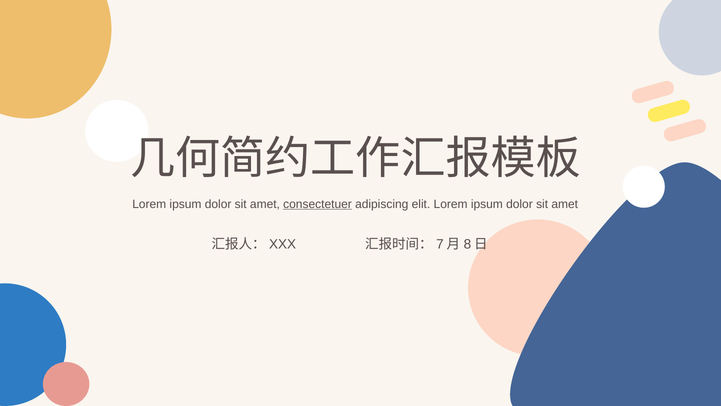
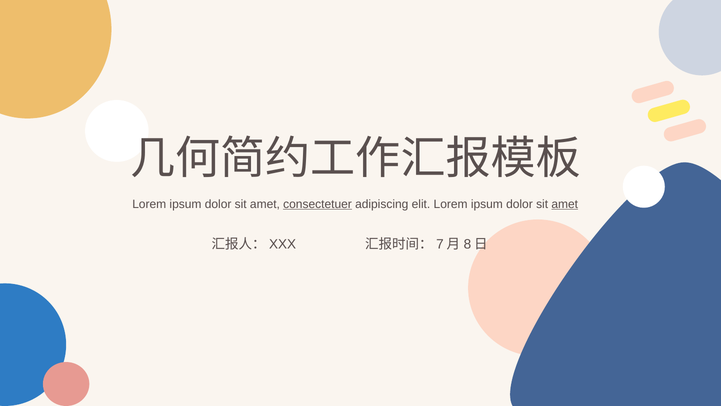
amet underline: none -> present (565, 204)
